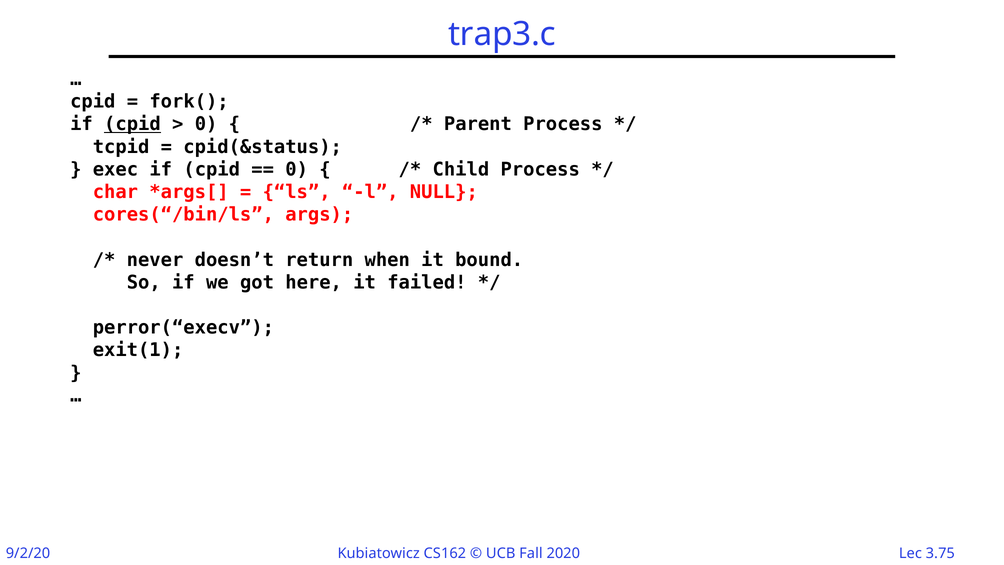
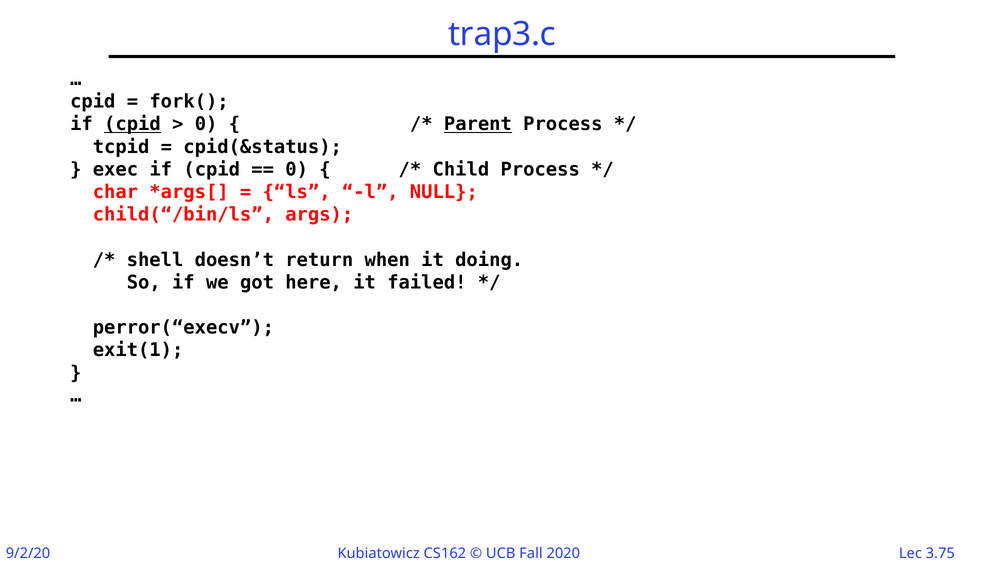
Parent underline: none -> present (478, 124)
cores(“/bin/ls: cores(“/bin/ls -> child(“/bin/ls (183, 215)
never: never -> shell (155, 260)
bound: bound -> doing (489, 260)
